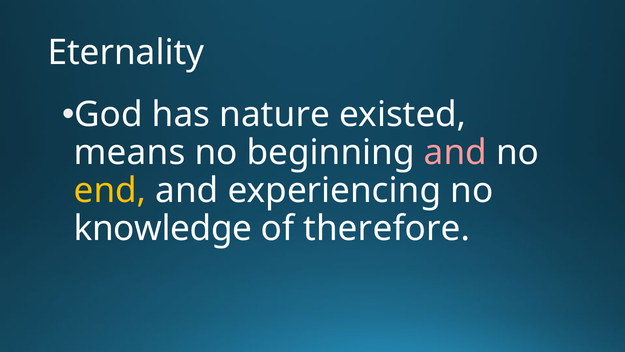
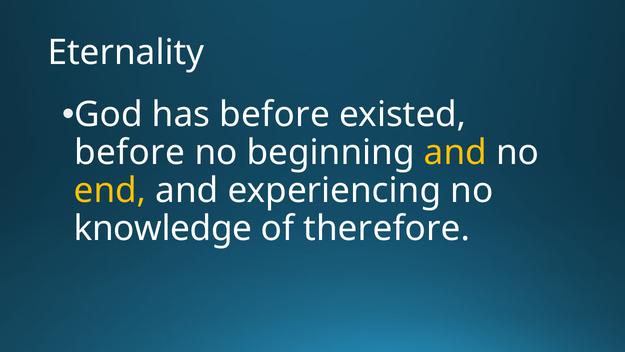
has nature: nature -> before (275, 115)
means: means -> before (129, 153)
and colour: pink -> yellow (455, 153)
